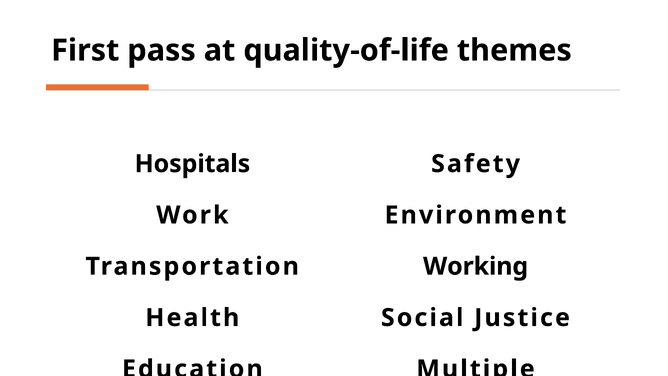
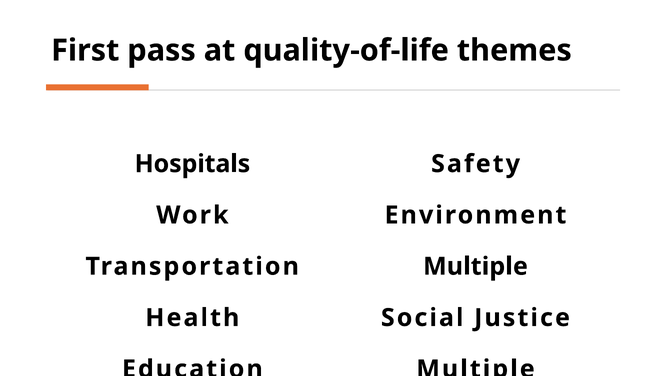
Transportation Working: Working -> Multiple (475, 266)
